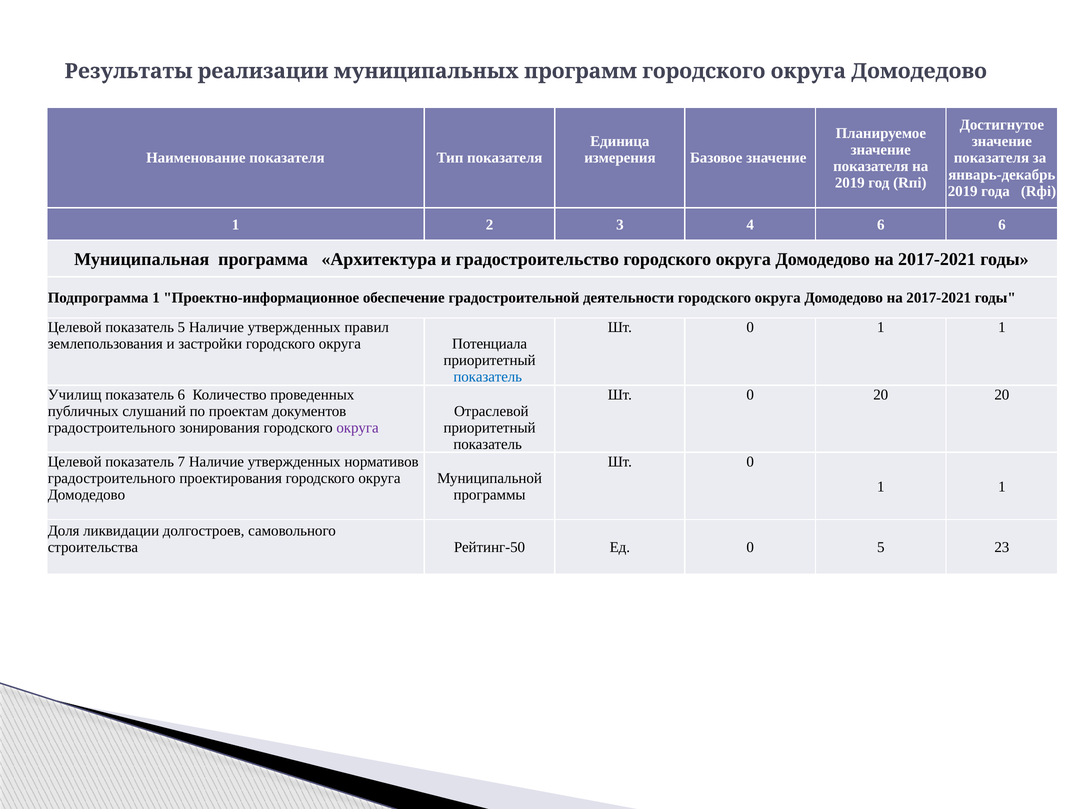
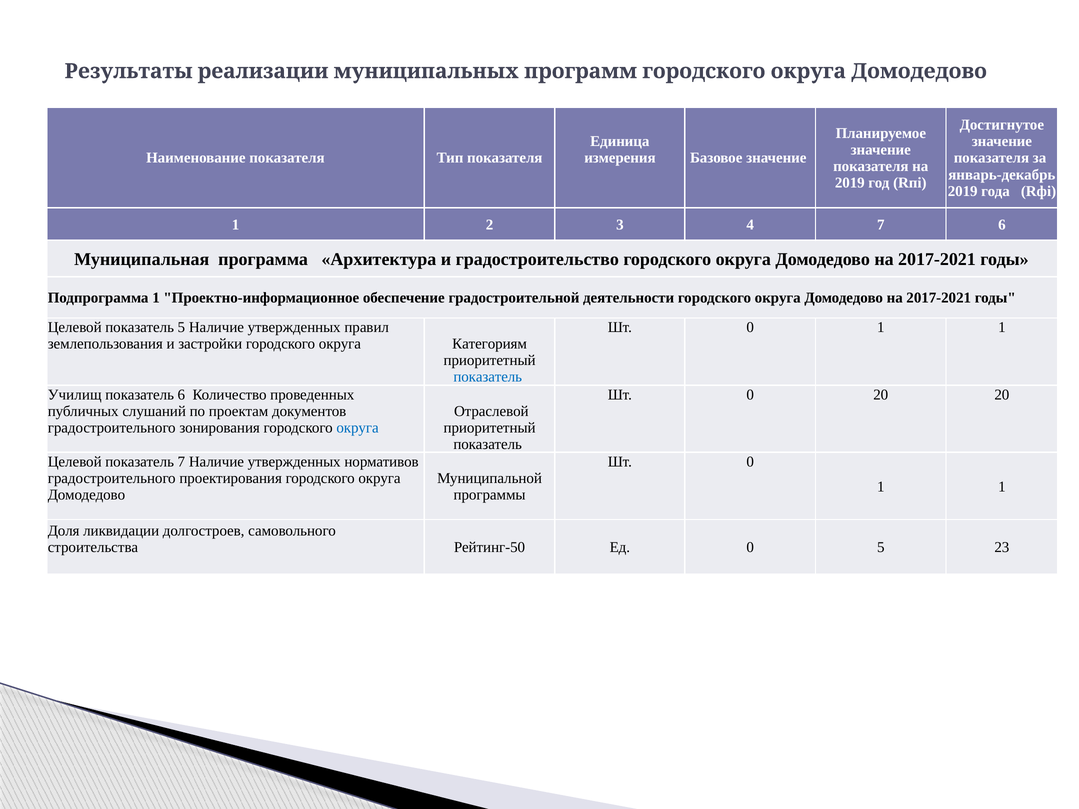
4 6: 6 -> 7 (881, 225)
Потенциала: Потенциала -> Категориям (490, 344)
округа colour: purple -> blue (358, 428)
